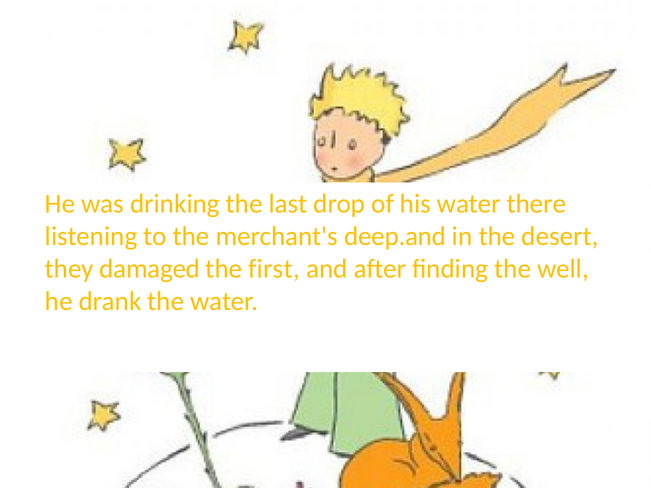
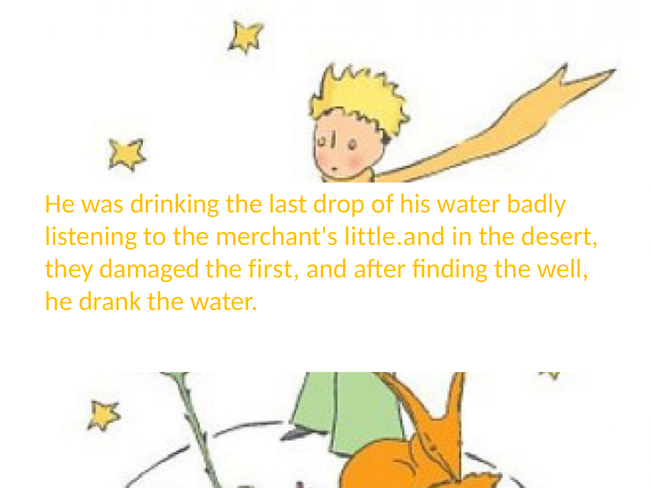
there: there -> badly (536, 204)
deep.and: deep.and -> little.and (395, 237)
